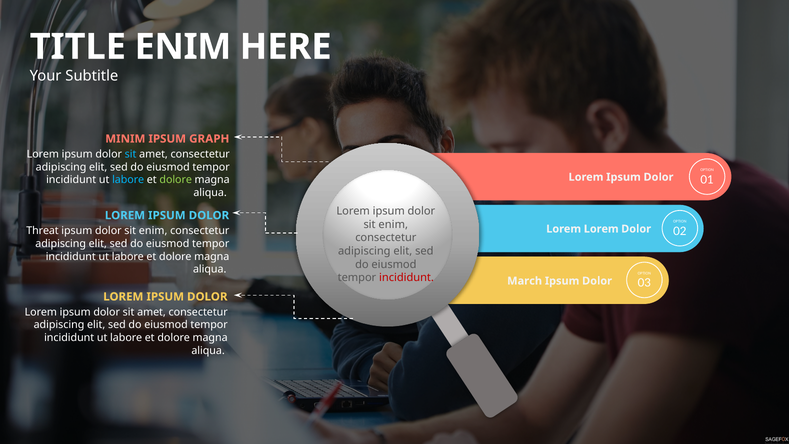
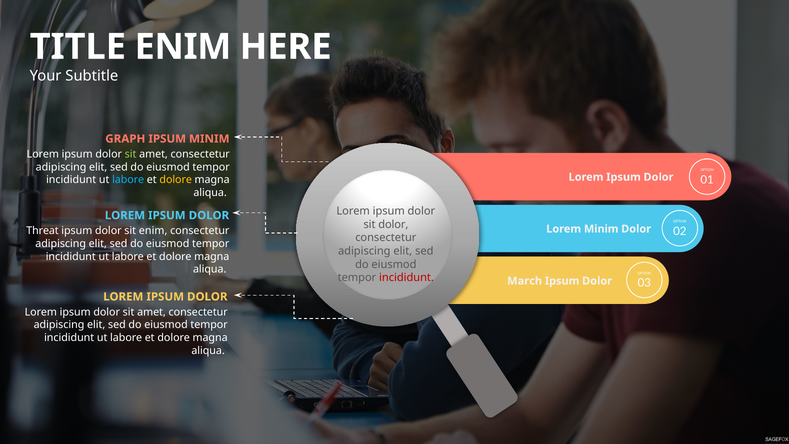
MINIM: MINIM -> GRAPH (125, 139)
IPSUM GRAPH: GRAPH -> MINIM (209, 139)
sit colour: light blue -> light green (131, 154)
dolore colour: light green -> yellow (176, 180)
enim: enim -> dolor (393, 224)
Lorem Lorem: Lorem -> Minim (601, 229)
